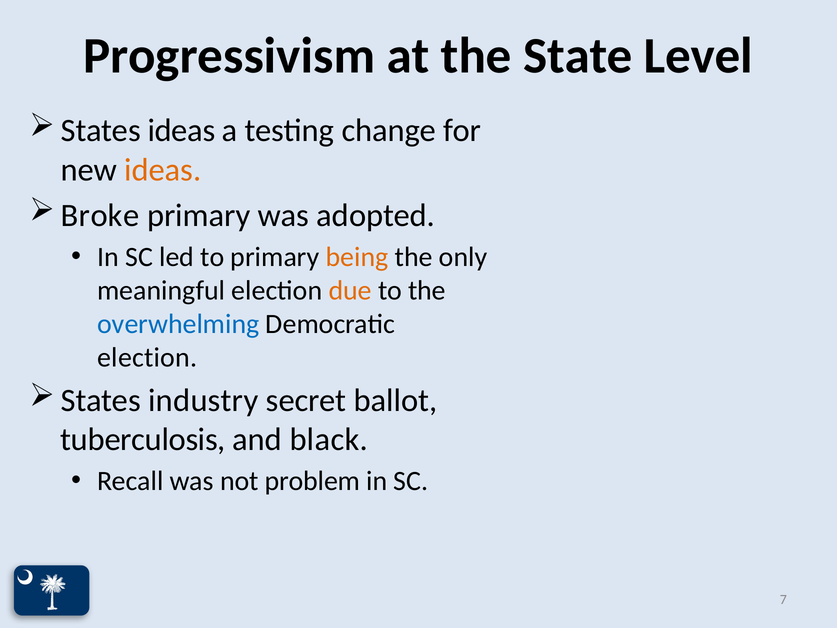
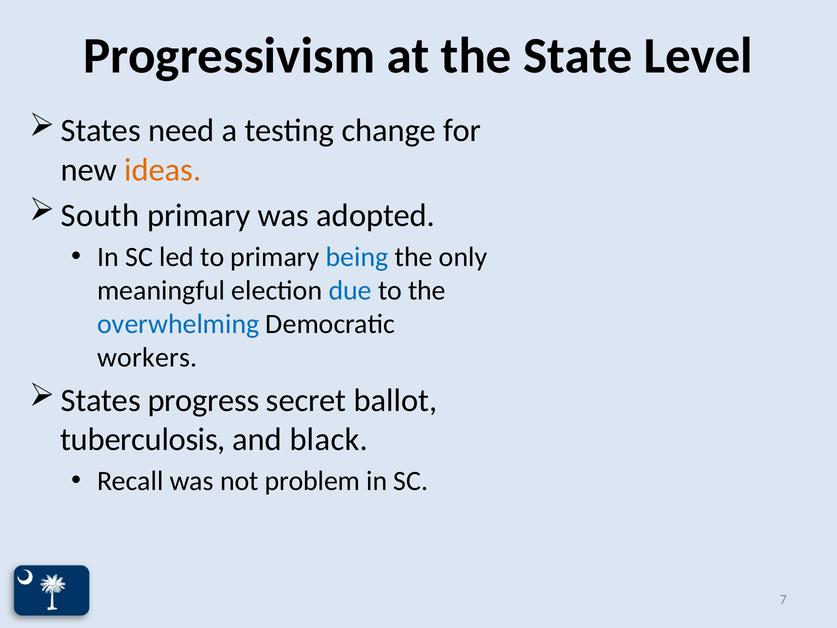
States ideas: ideas -> need (181, 131)
Broke: Broke -> South (100, 215)
being colour: orange -> blue (357, 257)
due colour: orange -> blue (350, 290)
election: election -> workers (147, 357)
industry: industry -> progress (203, 400)
